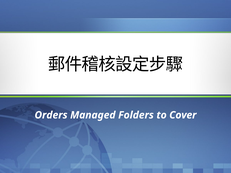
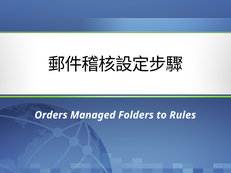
Cover: Cover -> Rules (183, 115)
